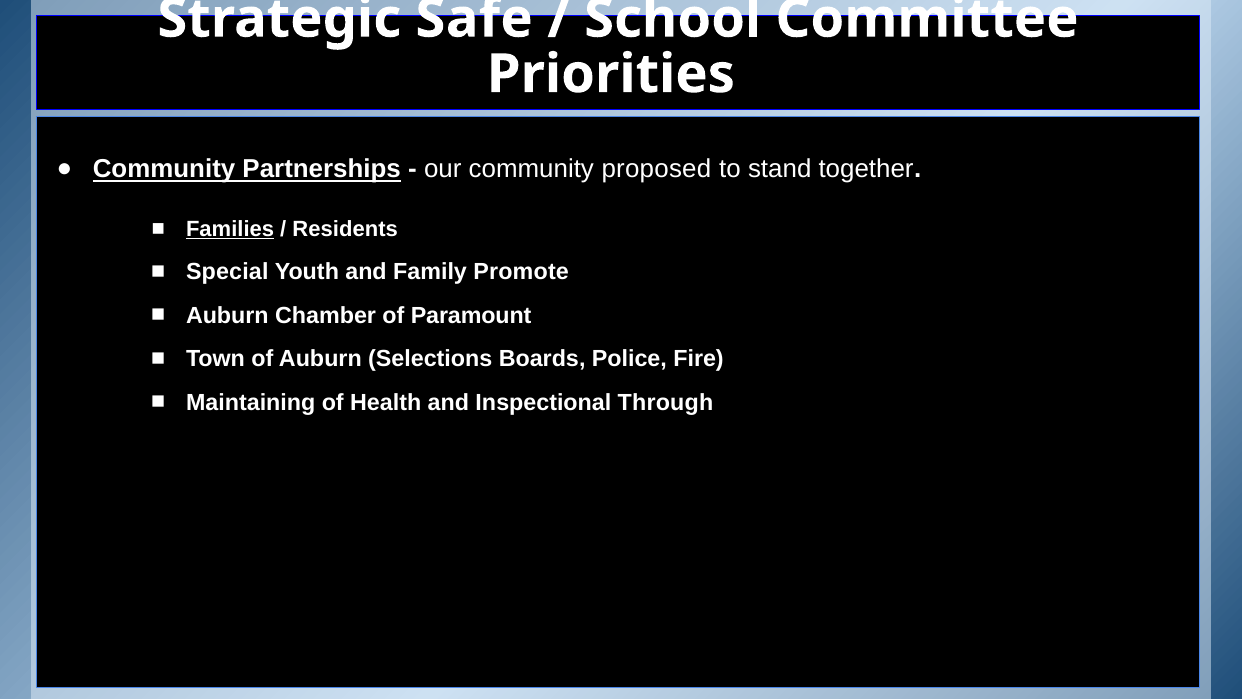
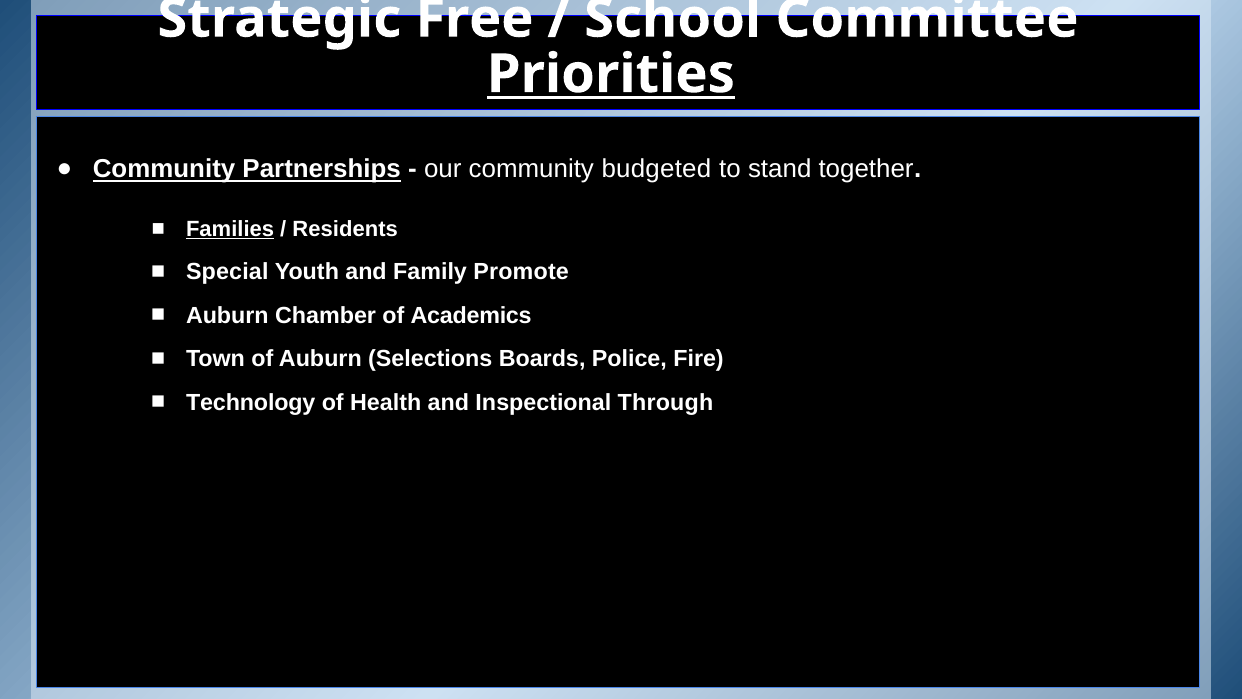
Safe: Safe -> Free (475, 19)
Priorities underline: none -> present (611, 74)
proposed: proposed -> budgeted (656, 169)
Paramount: Paramount -> Academics (471, 315)
Maintaining: Maintaining -> Technology (251, 402)
